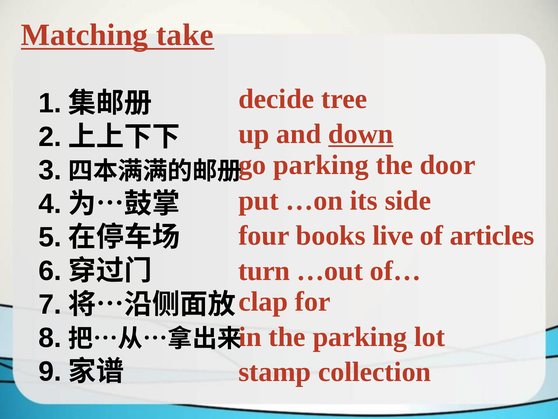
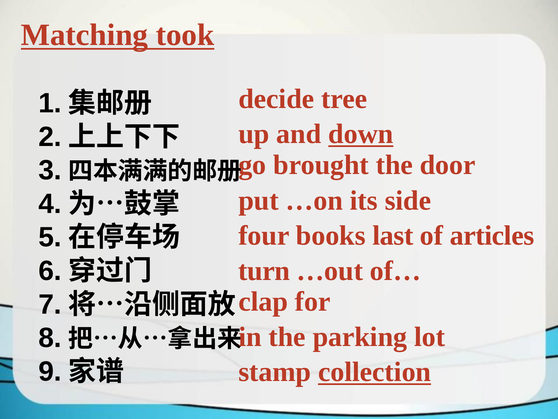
take: take -> took (185, 35)
go parking: parking -> brought (321, 165)
live: live -> last (393, 235)
collection underline: none -> present (375, 372)
